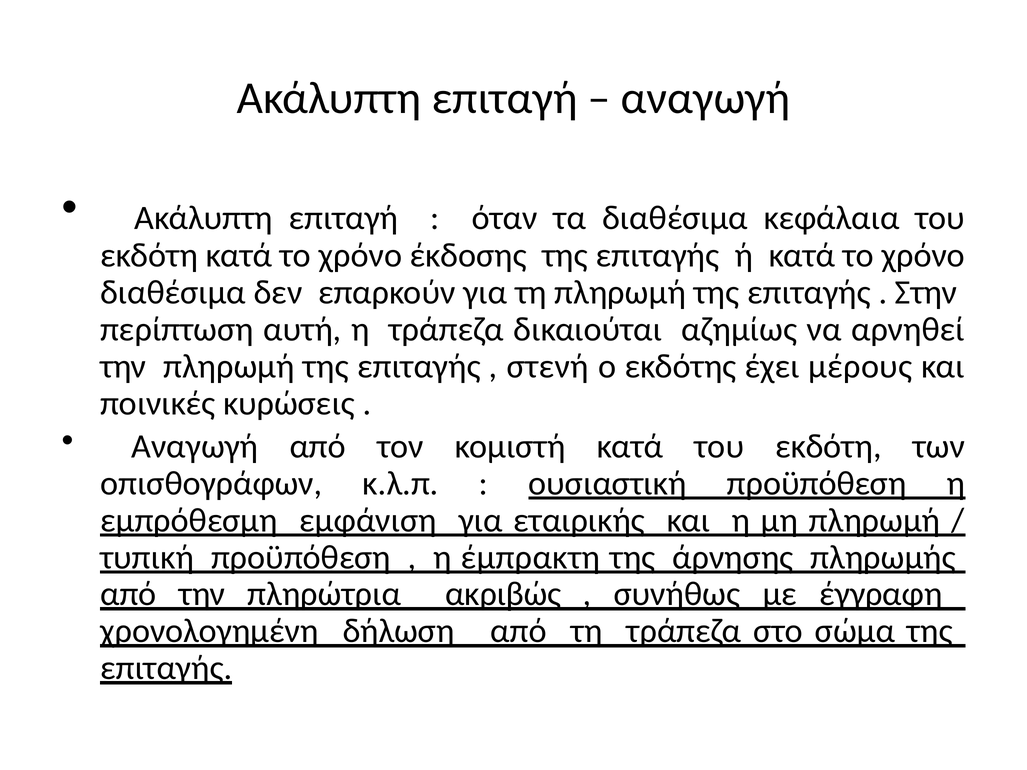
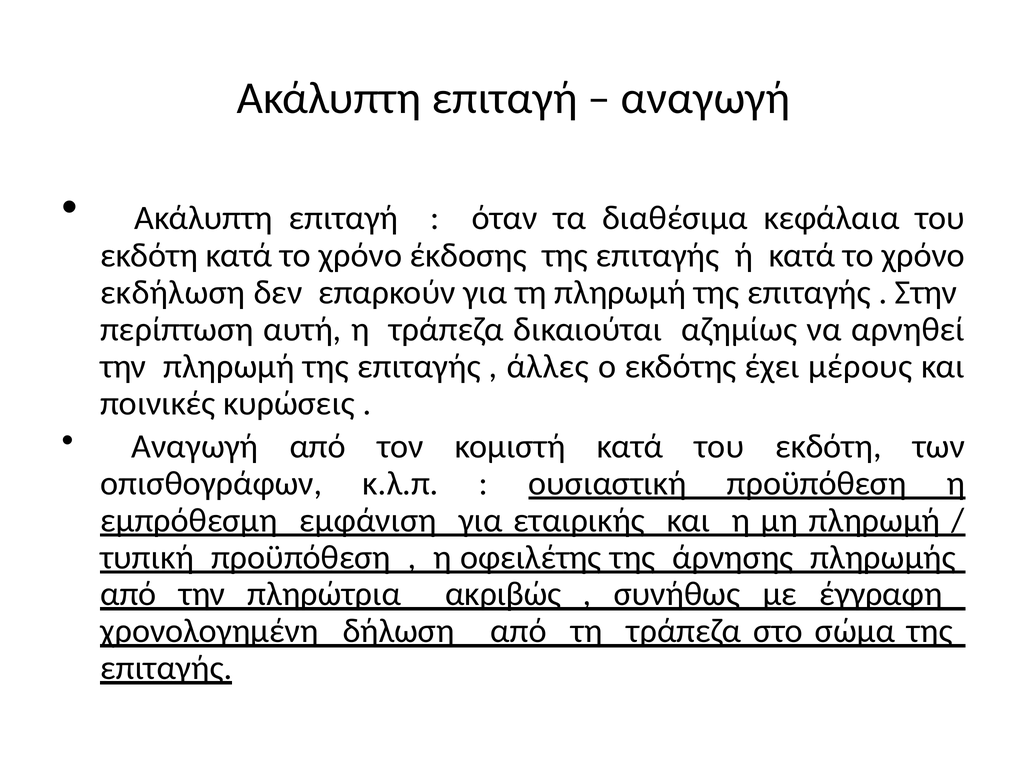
διαθέσιμα: διαθέσιμα -> εκδήλωση (173, 293)
στενή: στενή -> άλλες (548, 366)
έμπρακτη: έμπρακτη -> οφειλέτης (531, 557)
